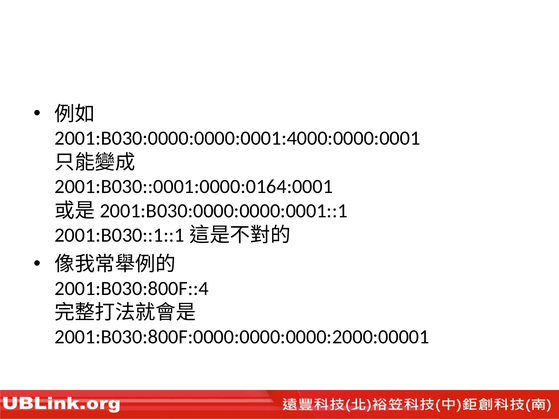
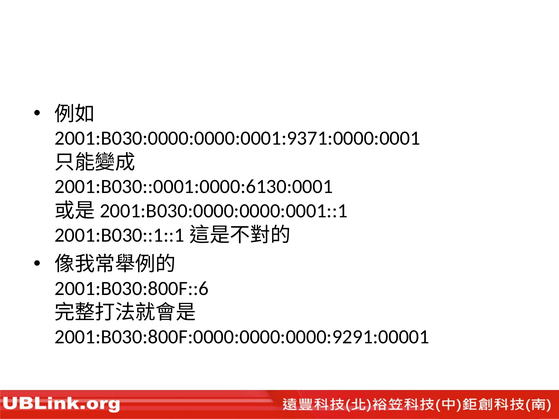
2001:B030:0000:0000:0001:4000:0000:0001: 2001:B030:0000:0000:0001:4000:0000:0001 -> 2001:B030:0000:0000:0001:9371:0000:0001 (237, 138)
2001:B030::0001:0000:0164:0001: 2001:B030::0001:0000:0164:0001 -> 2001:B030::0001:0000:6130:0001 (194, 187)
2001:B030:800F::4: 2001:B030:800F::4 -> 2001:B030:800F::6 (132, 289)
2001:B030:800F:0000:0000:0000:2000:00001: 2001:B030:800F:0000:0000:0000:2000:00001 -> 2001:B030:800F:0000:0000:0000:9291:00001 (242, 337)
